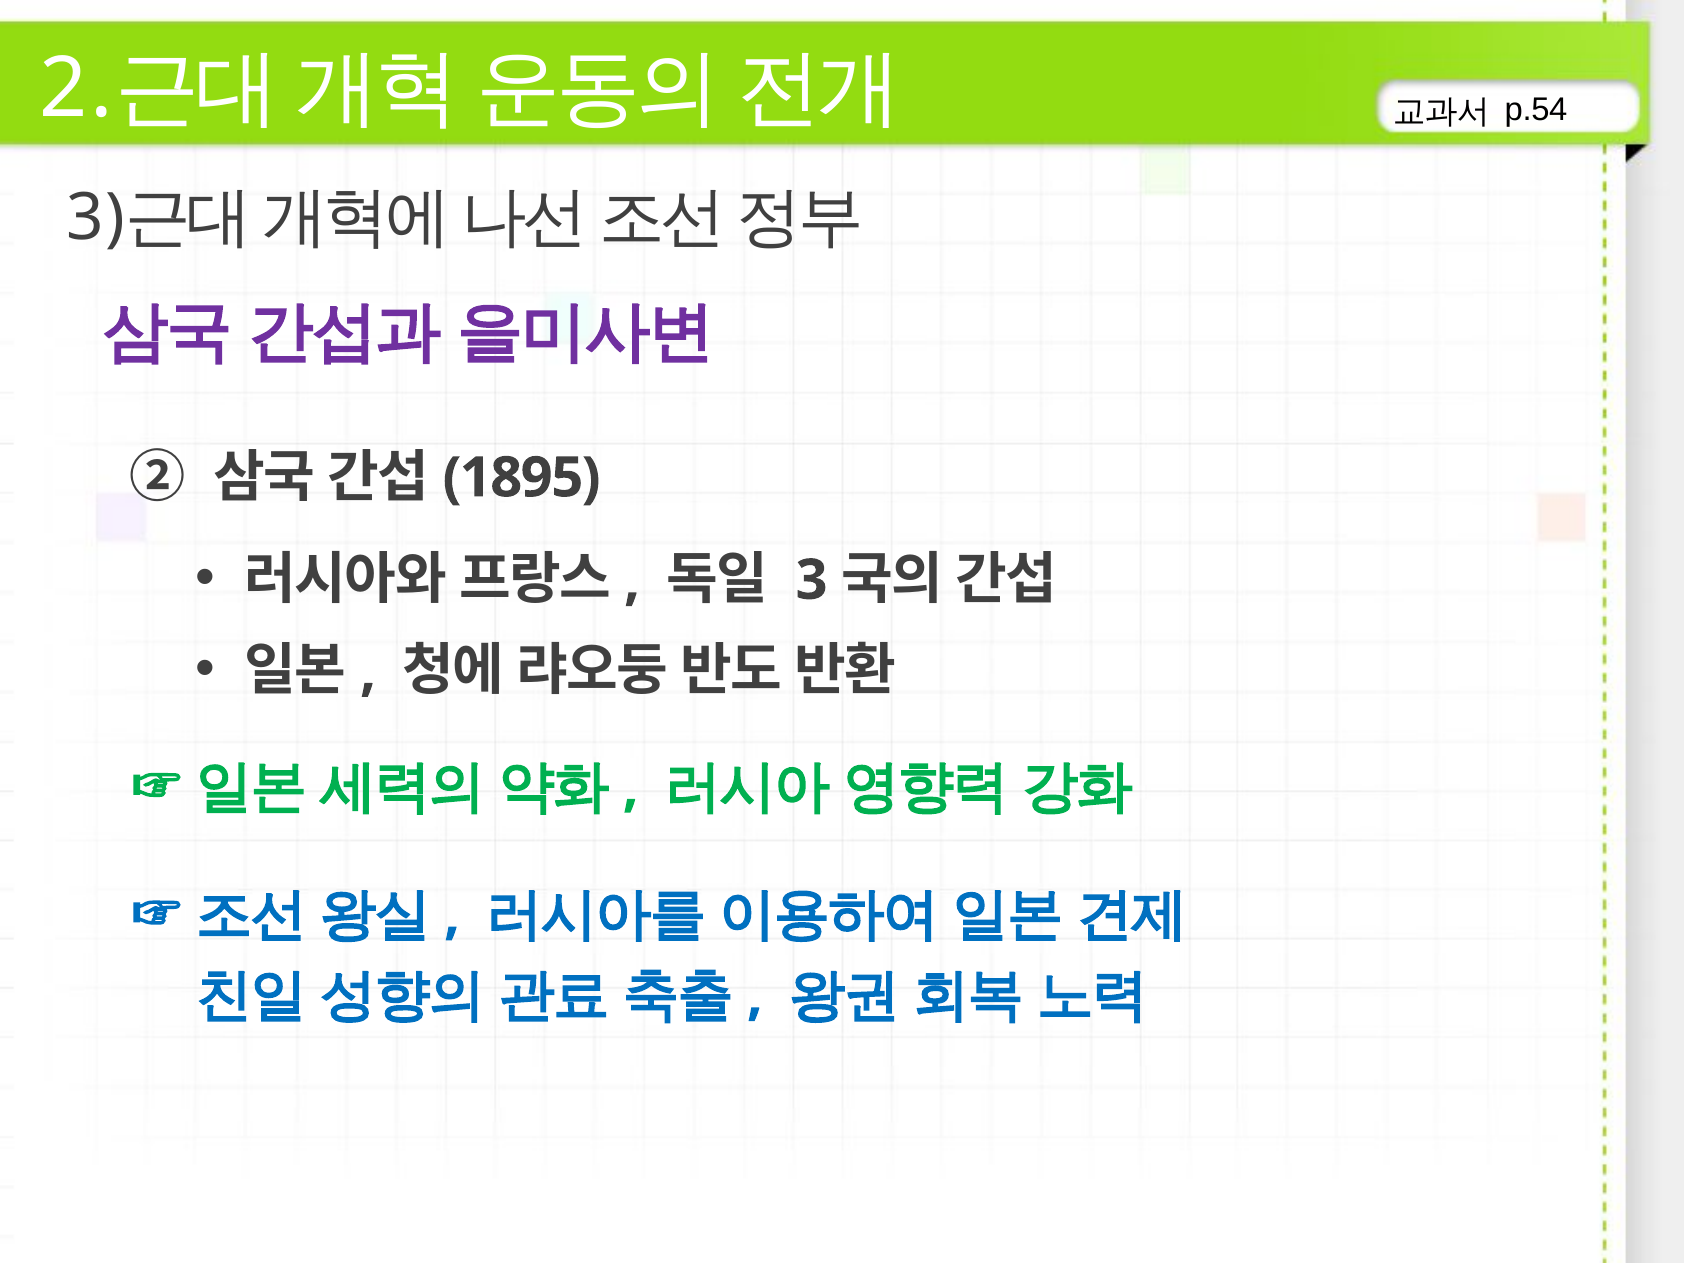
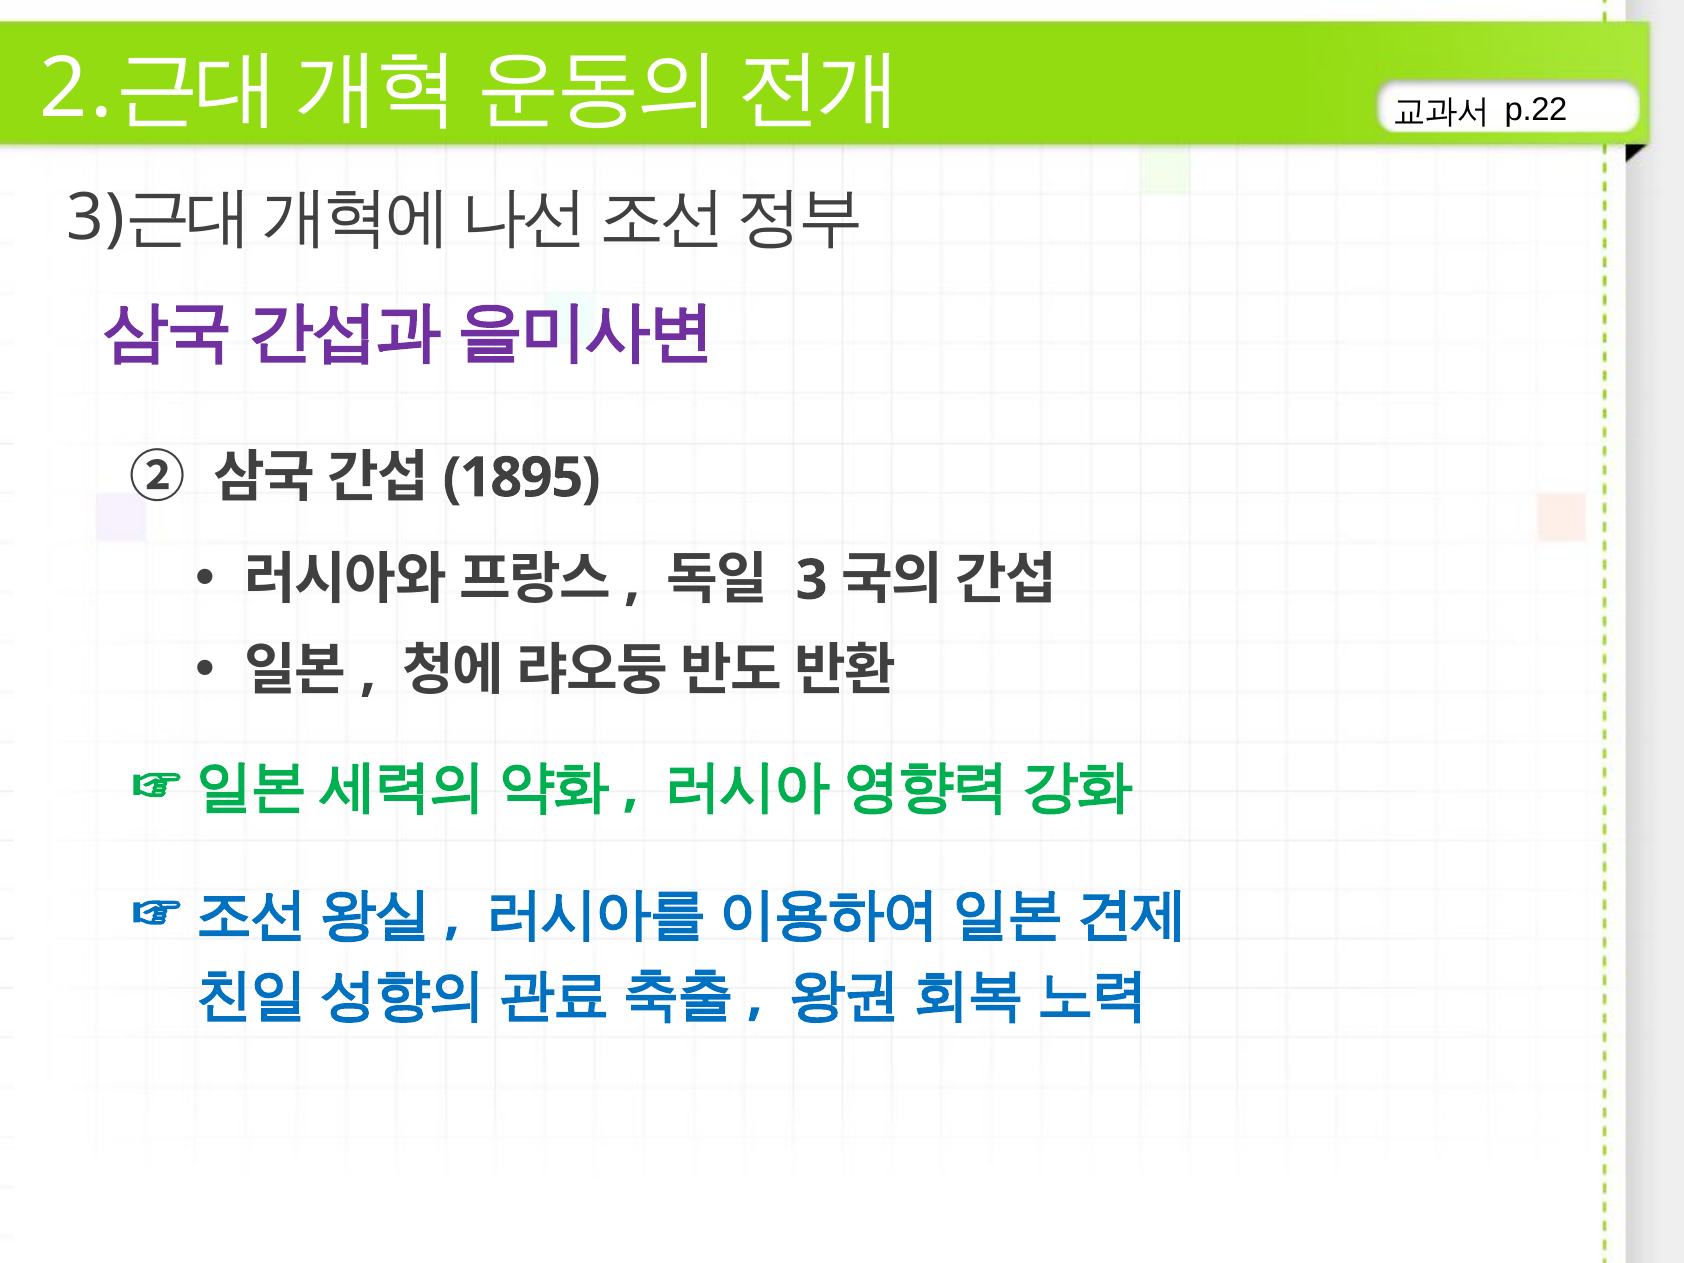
p.54: p.54 -> p.22 (1536, 110)
